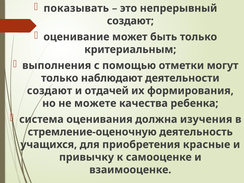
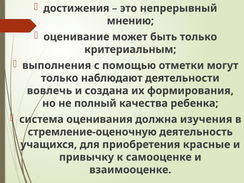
показывать: показывать -> достижения (76, 8)
создают: создают -> мнению (130, 21)
создают: создают -> вовлечь (50, 91)
отдачей: отдачей -> создана (107, 91)
можете: можете -> полный (95, 103)
